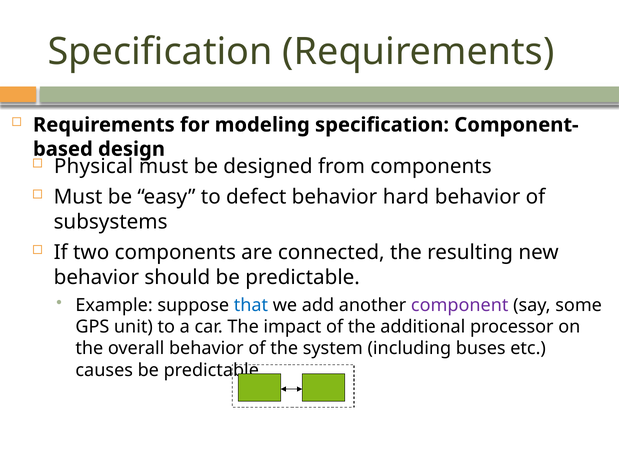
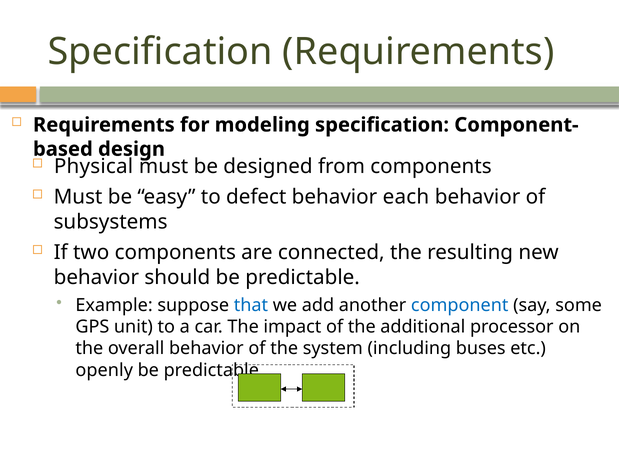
hard: hard -> each (406, 197)
component colour: purple -> blue (460, 305)
causes: causes -> openly (104, 370)
